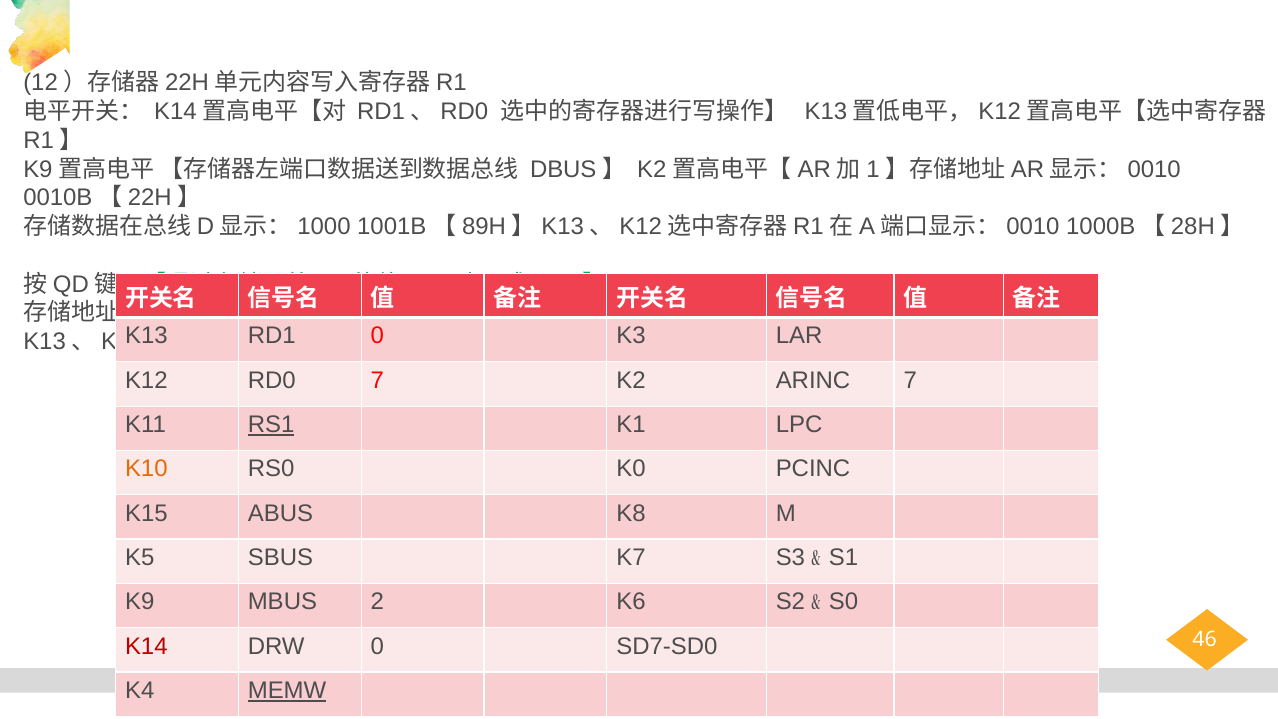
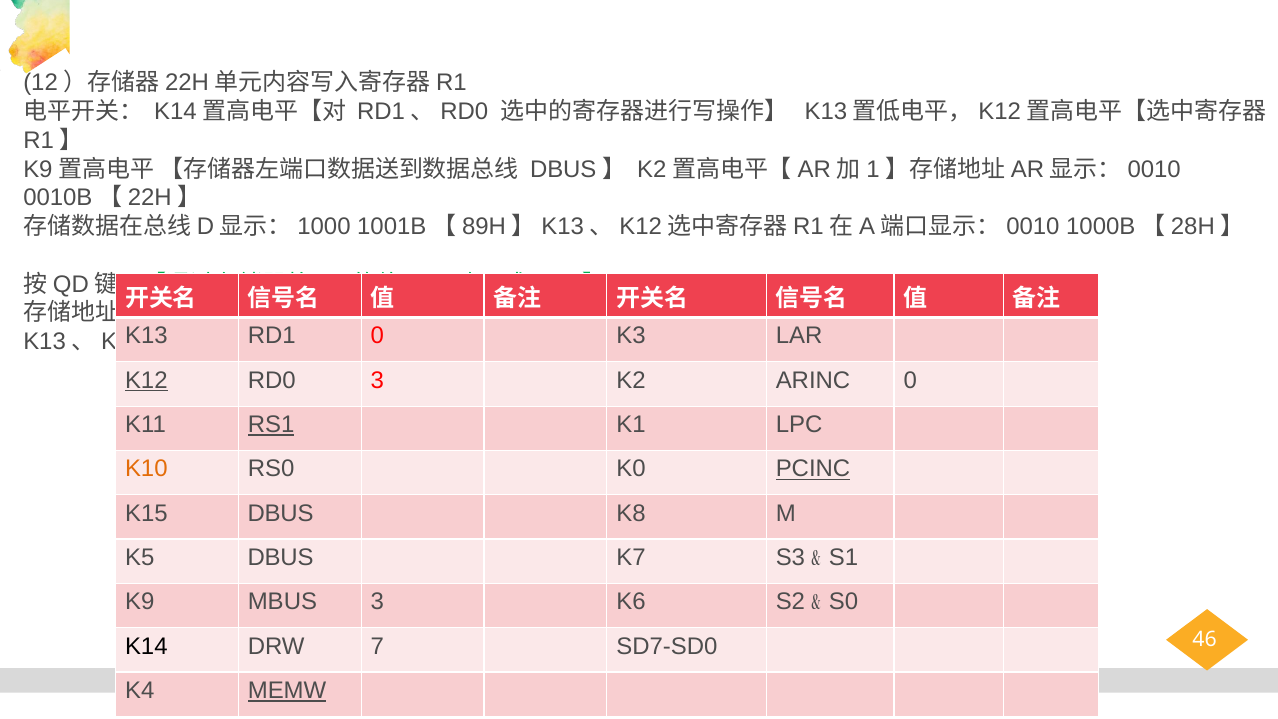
K12 underline: none -> present (146, 380)
RD0 7: 7 -> 3 (377, 380)
ARINC 7: 7 -> 0 (910, 380)
PCINC underline: none -> present (813, 469)
K15 ABUS: ABUS -> DBUS (281, 513)
K5 SBUS: SBUS -> DBUS (281, 558)
MBUS 2: 2 -> 3 (377, 602)
K14 colour: red -> black (146, 646)
DRW 0: 0 -> 7 (377, 646)
